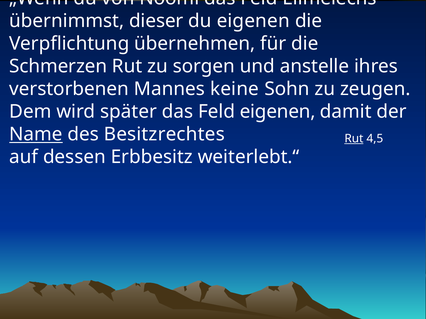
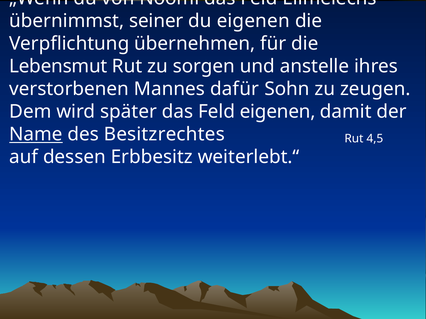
dieser: dieser -> seiner (156, 21)
Schmerzen: Schmerzen -> Lebensmut (58, 66)
keine: keine -> dafür (235, 89)
Rut underline: present -> none (354, 139)
